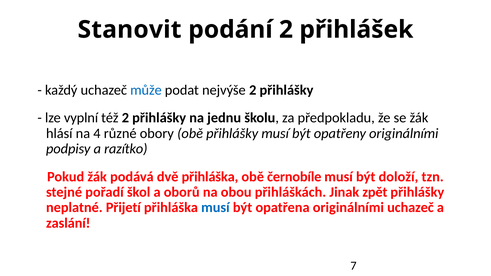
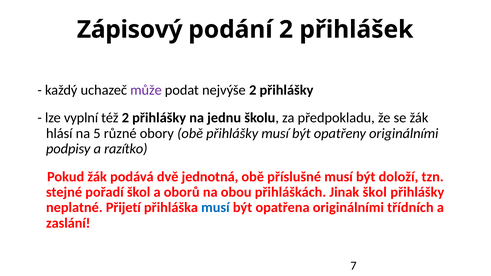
Stanovit: Stanovit -> Zápisový (130, 30)
může colour: blue -> purple (146, 90)
4: 4 -> 5 (97, 133)
dvě přihláška: přihláška -> jednotná (210, 177)
černobíle: černobíle -> příslušné (294, 177)
Jinak zpět: zpět -> škol (375, 192)
originálními uchazeč: uchazeč -> třídních (410, 208)
